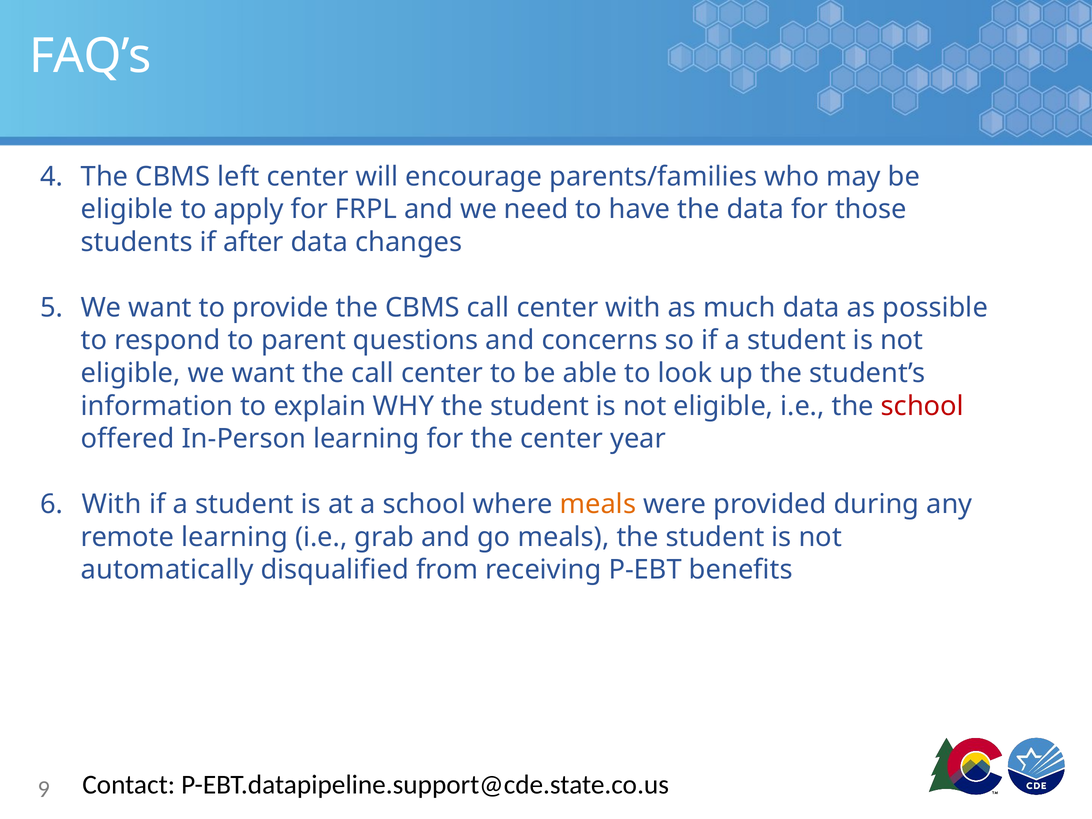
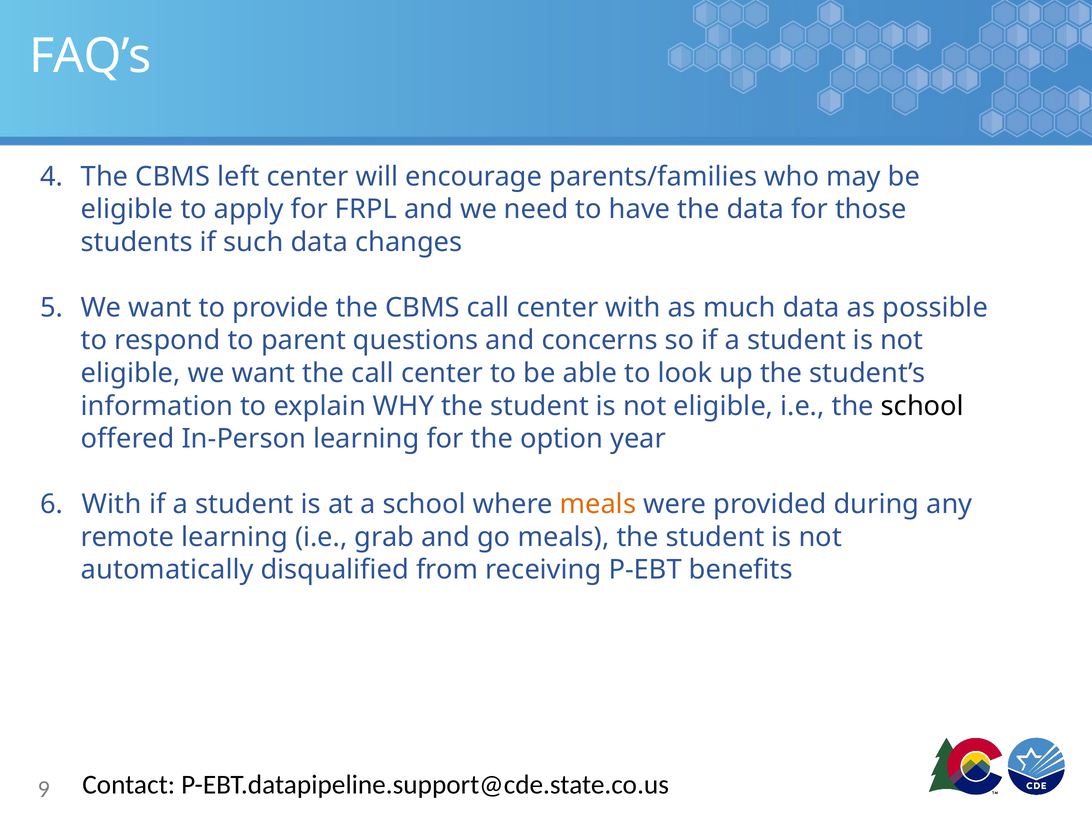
after: after -> such (253, 242)
school colour: red -> black (922, 406)
the center: center -> option (562, 439)
